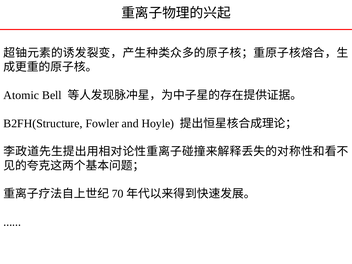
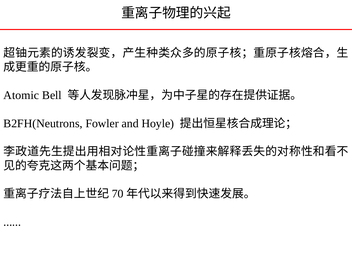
B2FH(Structure: B2FH(Structure -> B2FH(Neutrons (43, 123)
